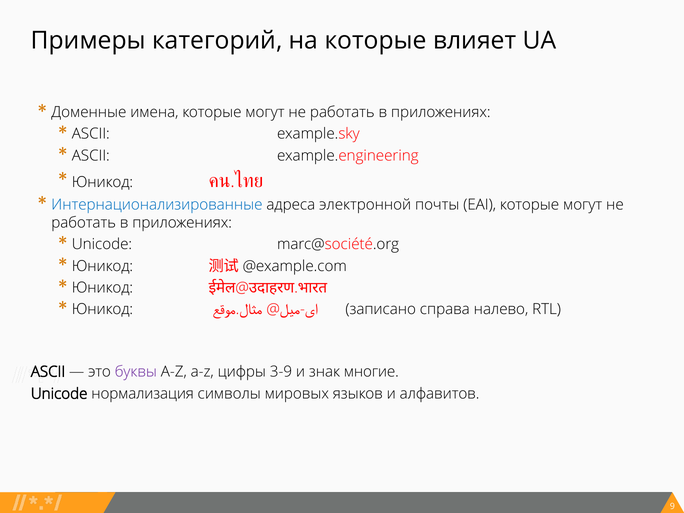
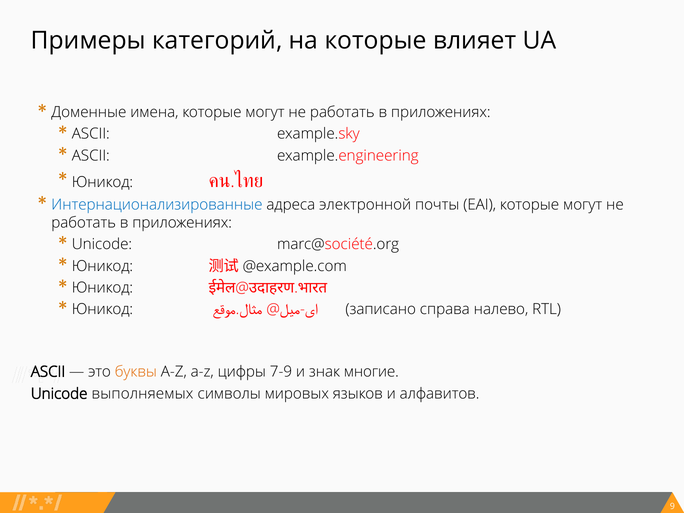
буквы colour: purple -> orange (136, 372)
3-9: 3-9 -> 7-9 (281, 372)
нормализация: нормализация -> выполняемых (142, 394)
